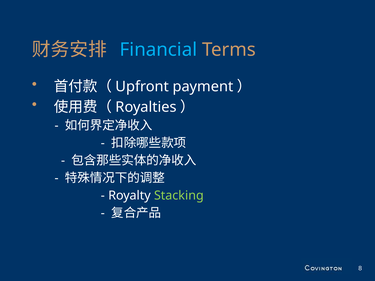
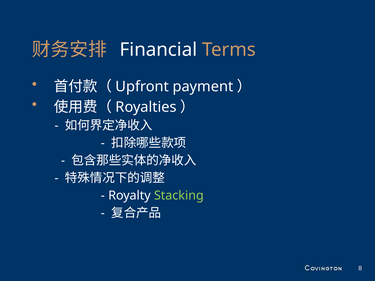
Financial colour: light blue -> white (158, 50)
